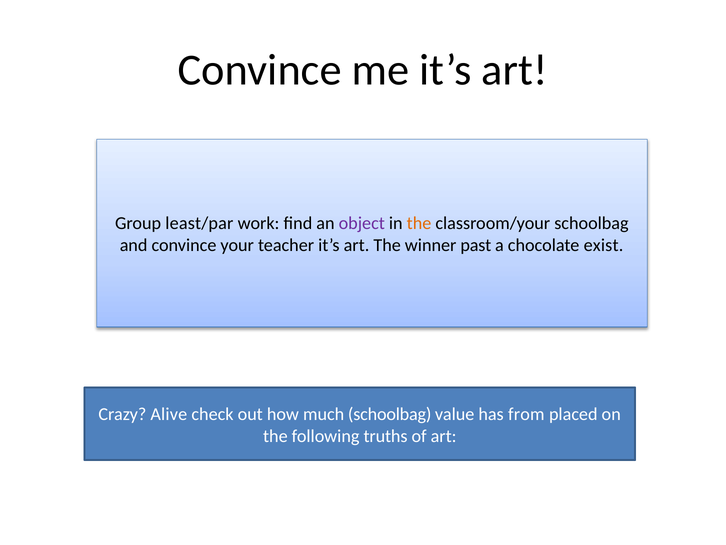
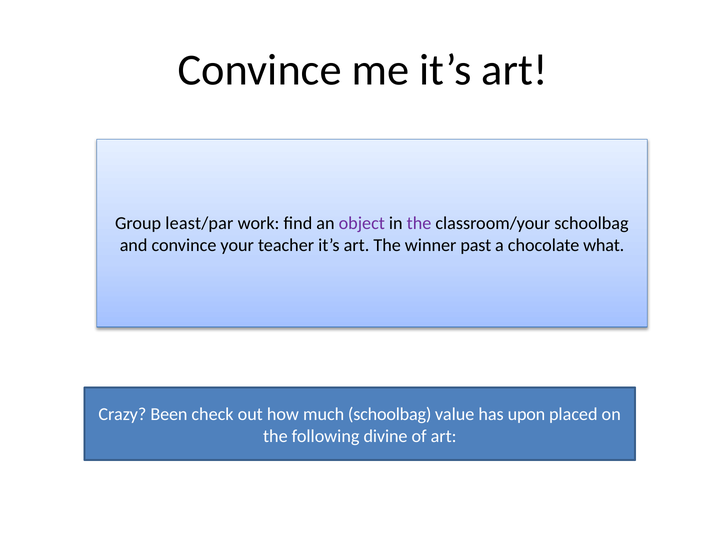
the colour: orange -> purple (419, 223)
exist: exist -> what (604, 245)
Alive: Alive -> Been (169, 414)
from: from -> upon (526, 414)
truths: truths -> divine (385, 436)
